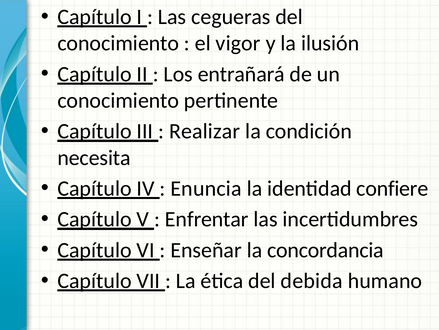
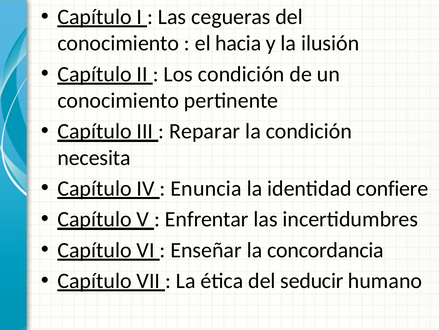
vigor: vigor -> hacia (238, 43)
Los entrañará: entrañará -> condición (241, 74)
Realizar: Realizar -> Reparar (205, 131)
debida: debida -> seducir (312, 280)
